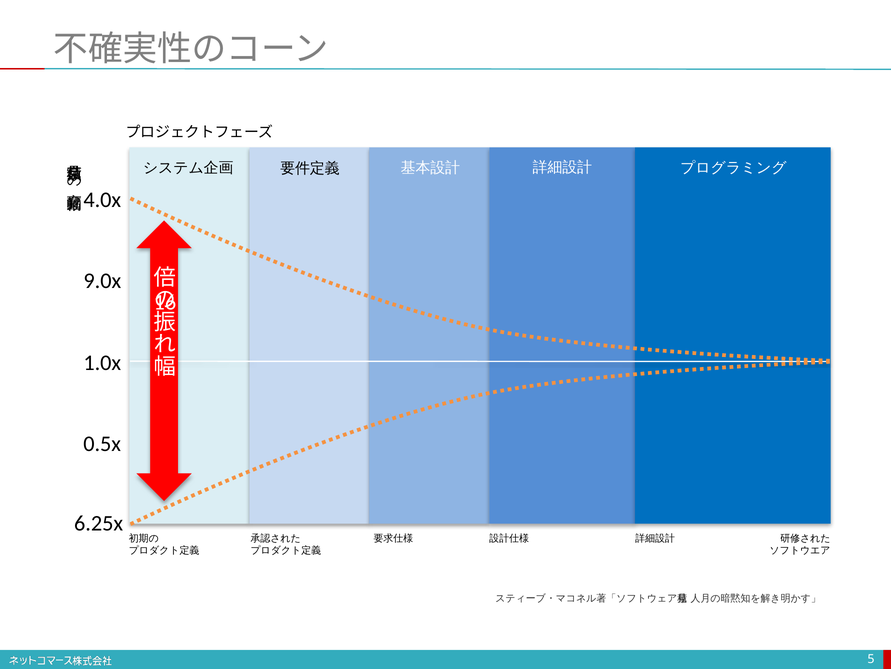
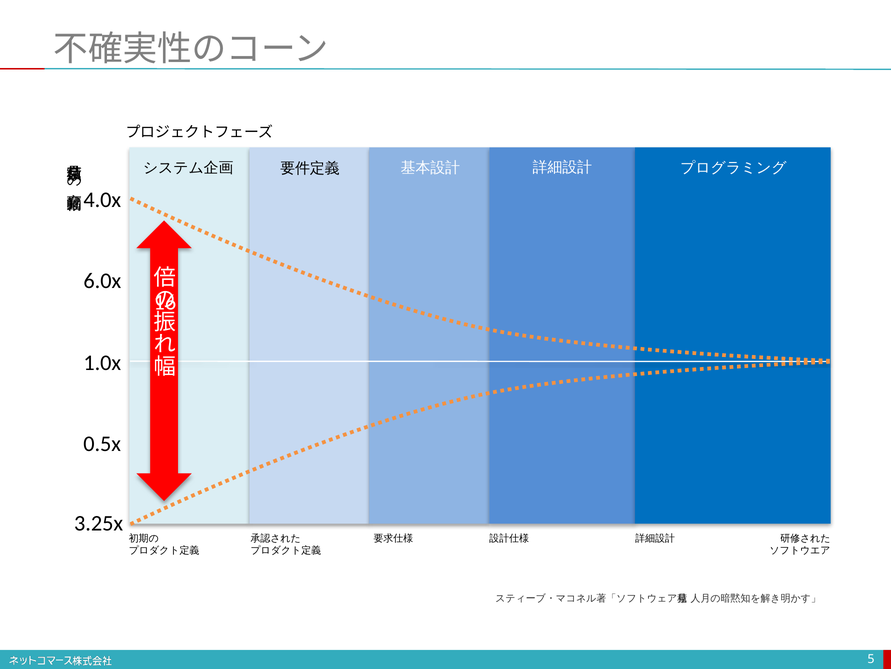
9.0x: 9.0x -> 6.0x (102, 281)
6.25x: 6.25x -> 3.25x (99, 523)
